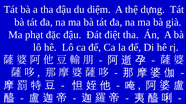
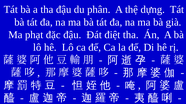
diệm: diệm -> phân (99, 10)
